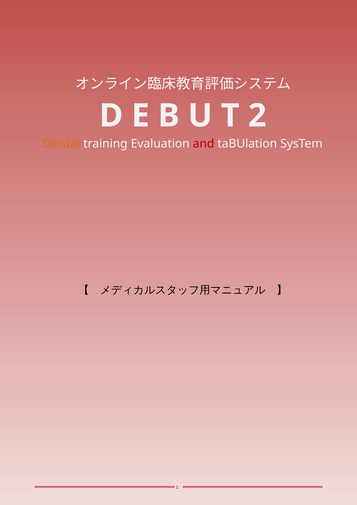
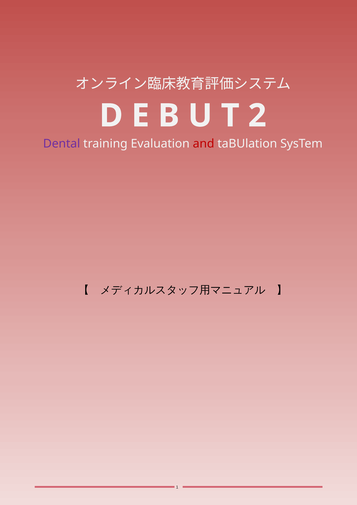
Dental colour: orange -> purple (62, 144)
